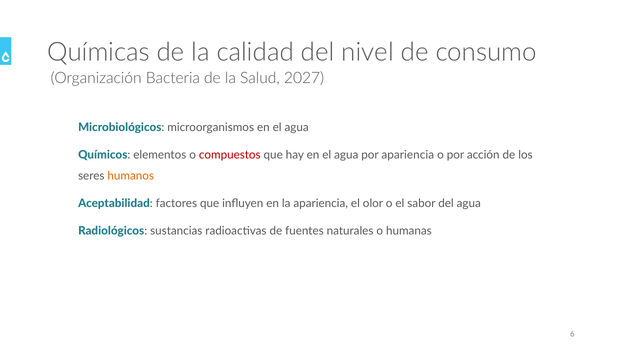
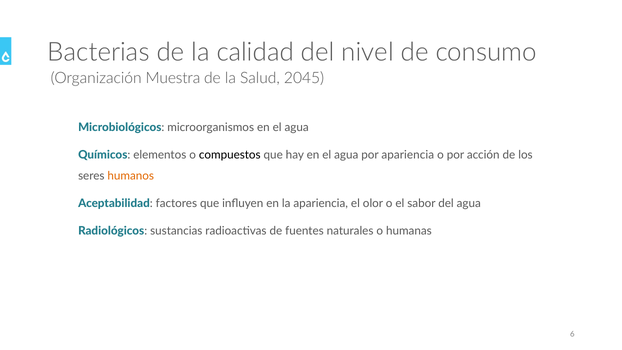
Químicas: Químicas -> Bacterias (98, 52)
Bacteria: Bacteria -> Muestra (173, 78)
2027: 2027 -> 2045 (304, 78)
compuestos colour: red -> black (230, 155)
